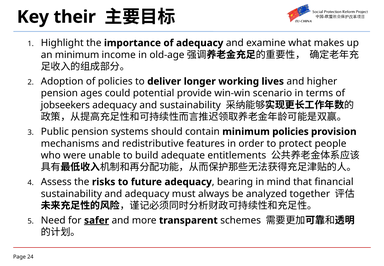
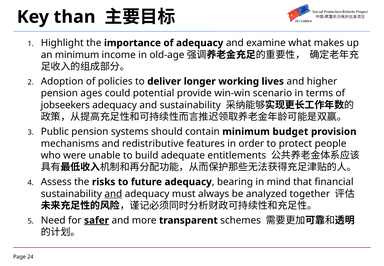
their: their -> than (75, 17)
minimum policies: policies -> budget (290, 132)
and underline: none -> present (113, 194)
